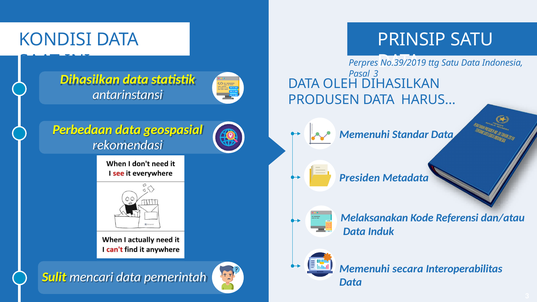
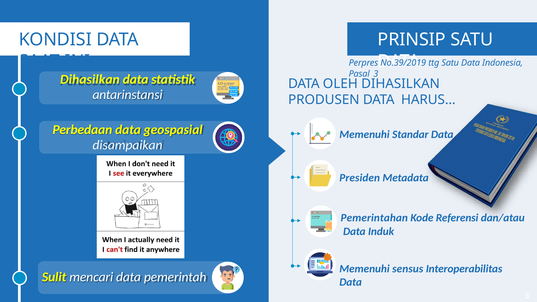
rekomendasi: rekomendasi -> disampaikan (128, 145)
Melaksanakan: Melaksanakan -> Pemerintahan (374, 218)
secara: secara -> sensus (408, 269)
